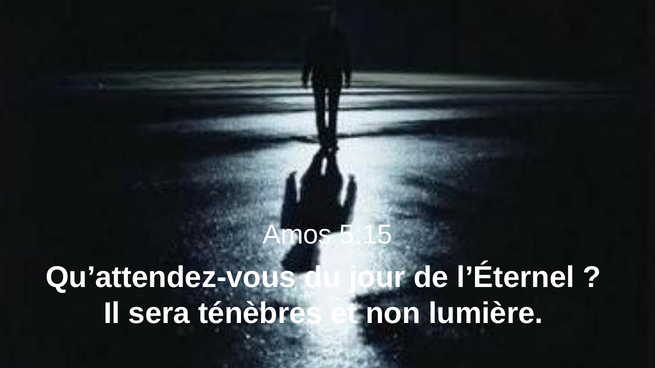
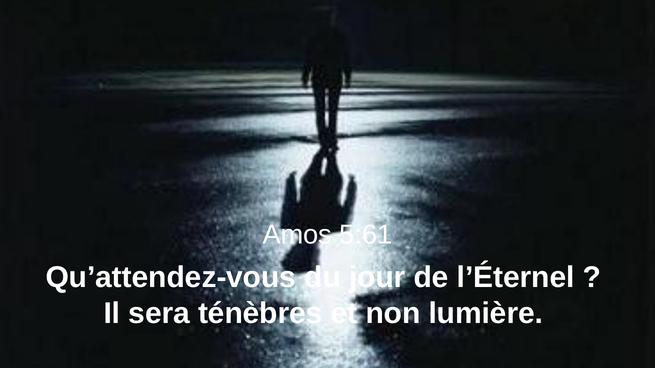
5:15: 5:15 -> 5:61 (366, 235)
